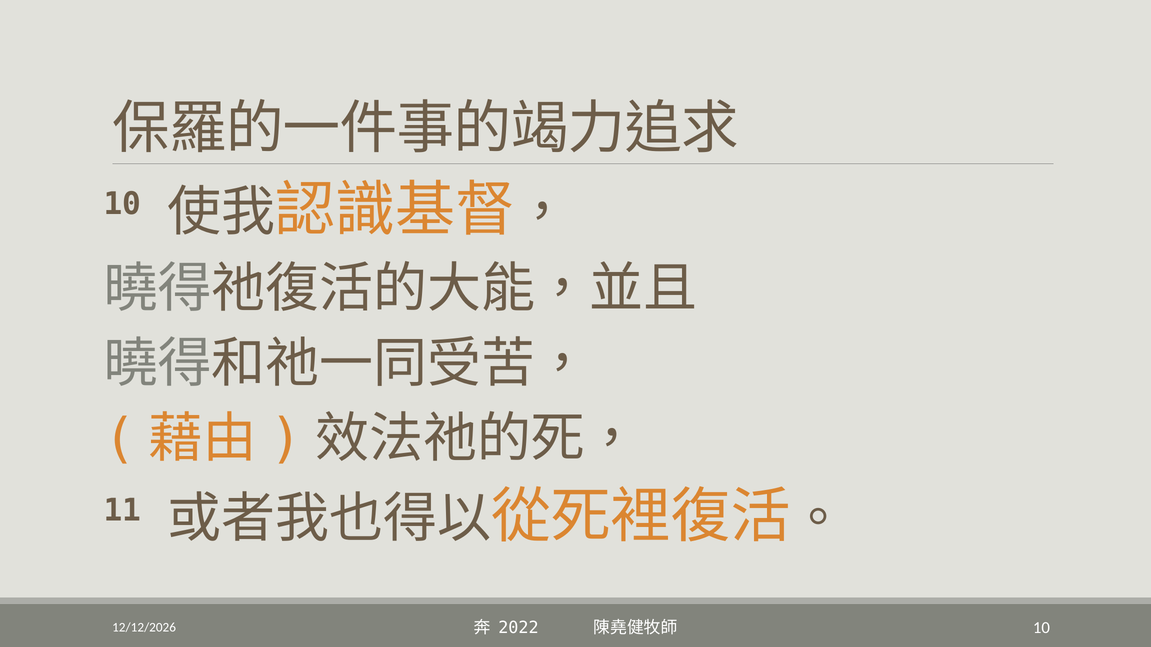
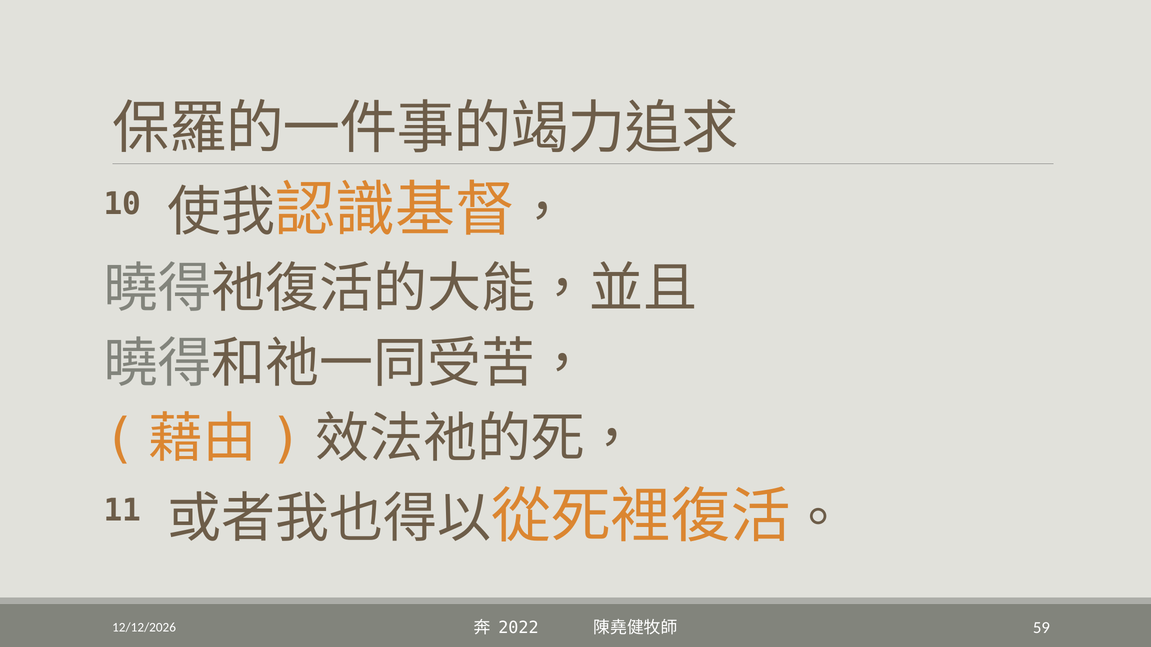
10: 10 -> 59 (1041, 628)
